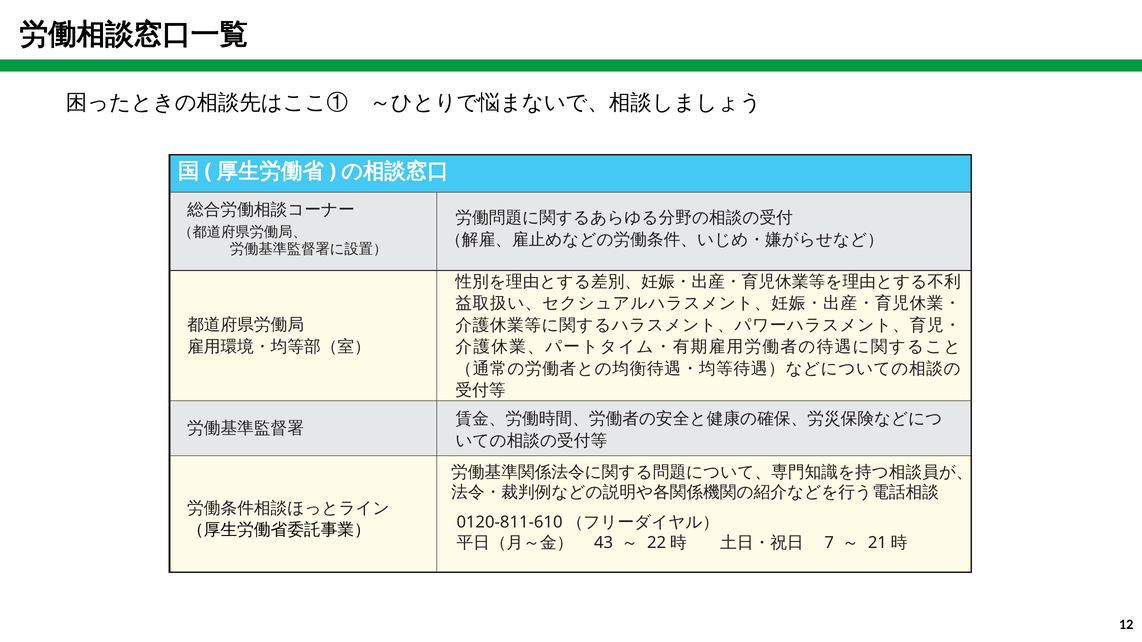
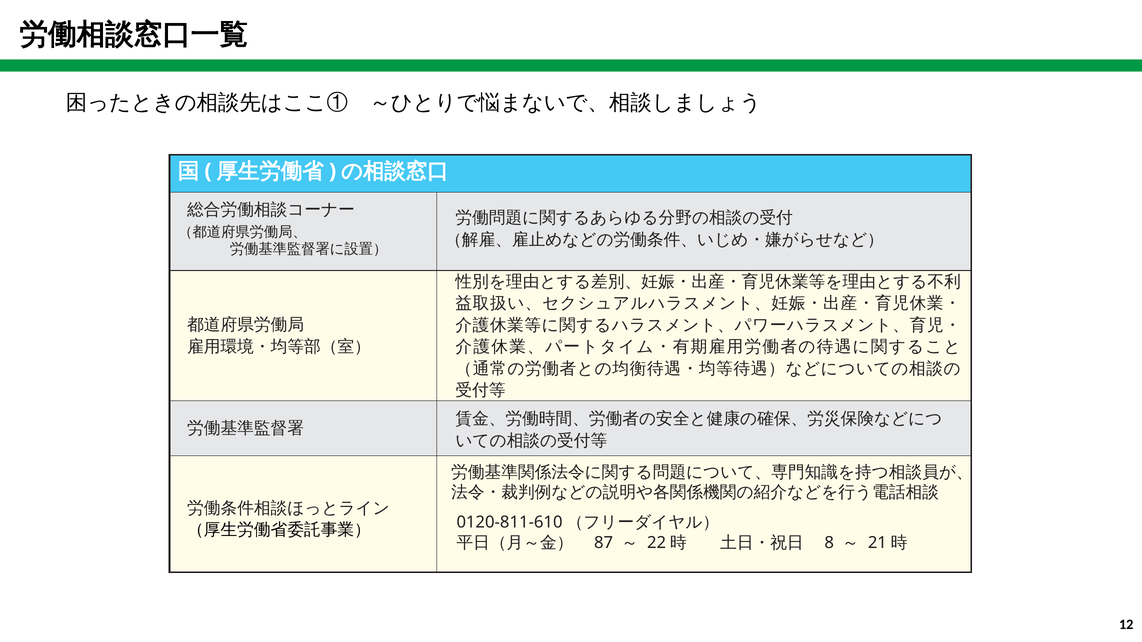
43: 43 -> 87 (604, 543)
7: 7 -> 8 (829, 543)
